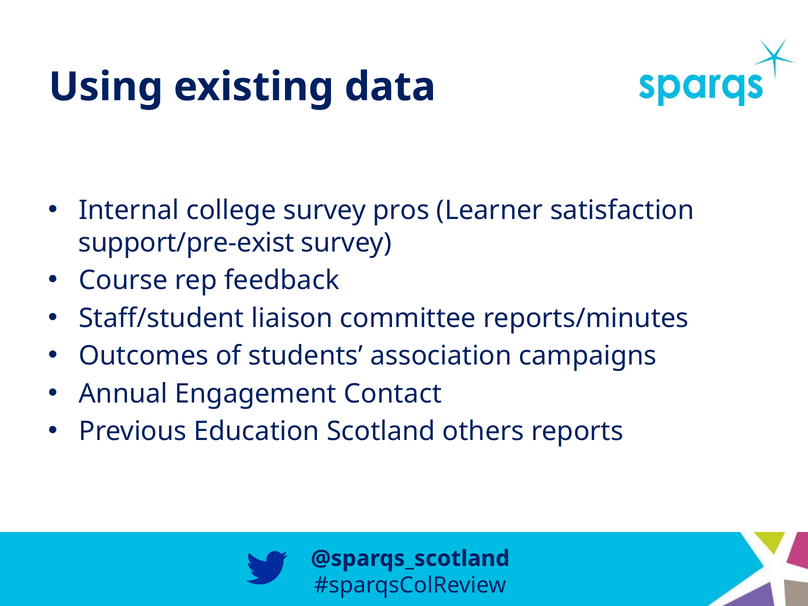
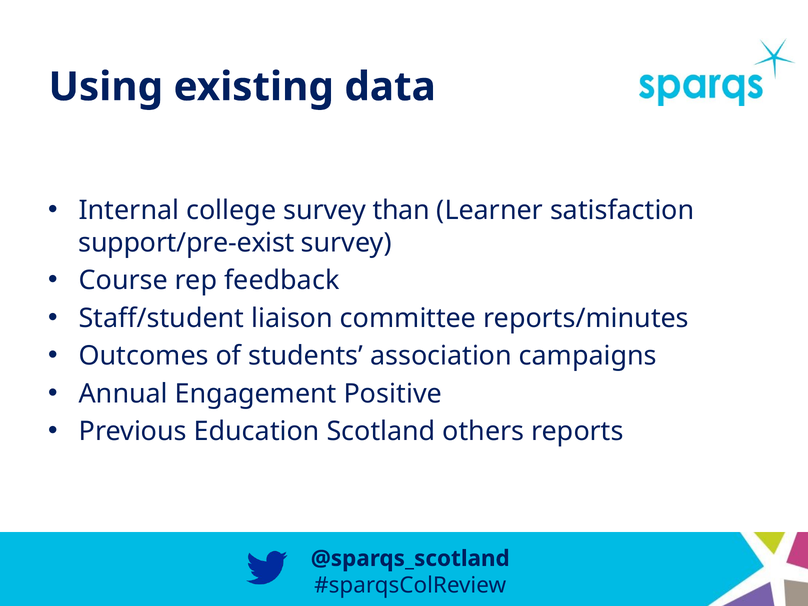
pros: pros -> than (401, 211)
Contact: Contact -> Positive (393, 394)
